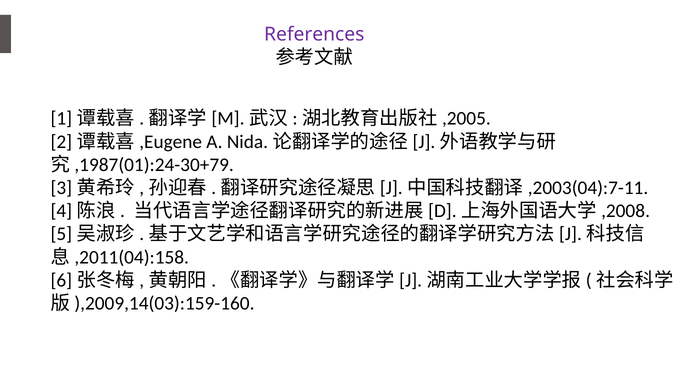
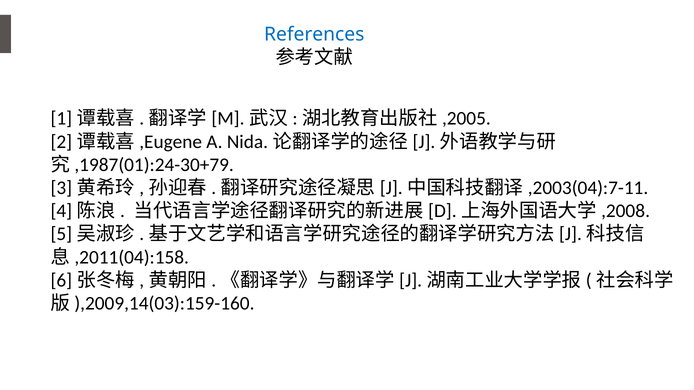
References colour: purple -> blue (314, 34)
